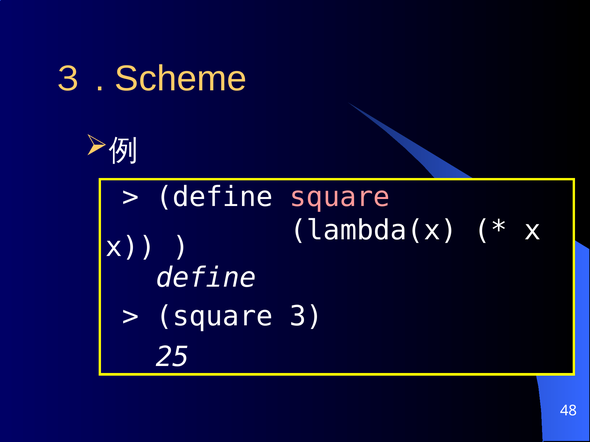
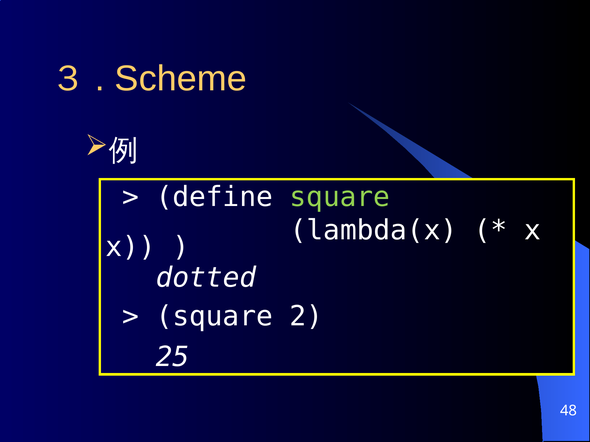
square colour: pink -> light green (340, 197)
define: define -> dotted (206, 278)
3: 3 -> 2 (306, 317)
